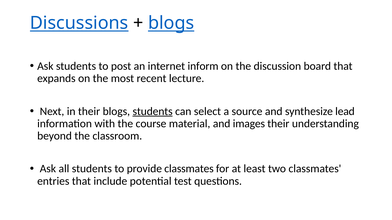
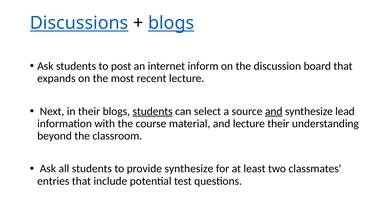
and underline: none -> present (274, 111)
and images: images -> lecture (249, 124)
provide classmates: classmates -> synthesize (189, 169)
